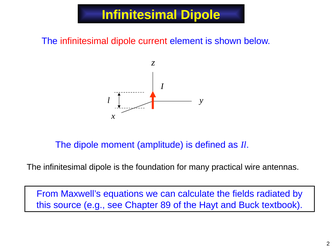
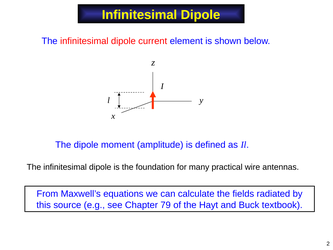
89: 89 -> 79 (166, 205)
